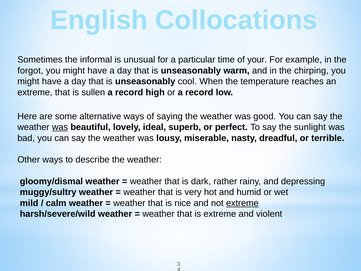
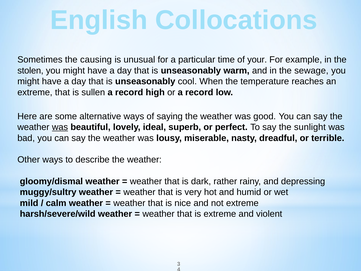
informal: informal -> causing (96, 60)
forgot: forgot -> stolen (30, 71)
chirping: chirping -> sewage (311, 71)
extreme underline: present -> none (242, 203)
